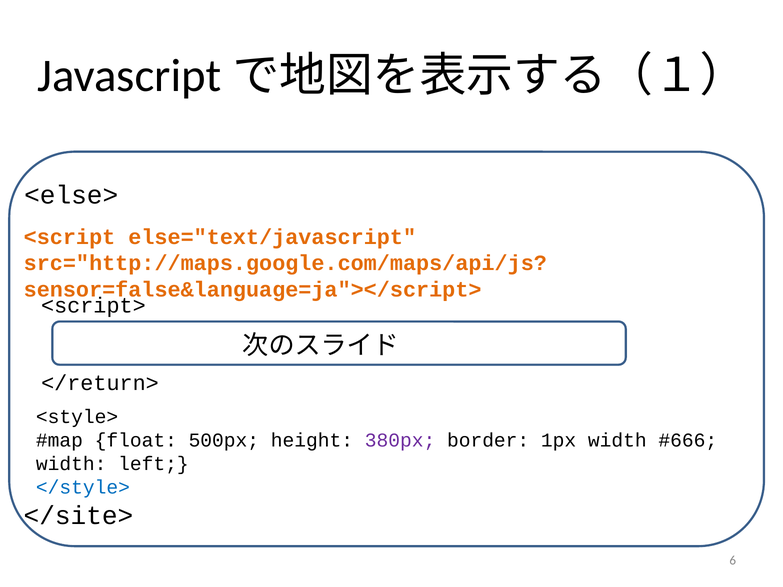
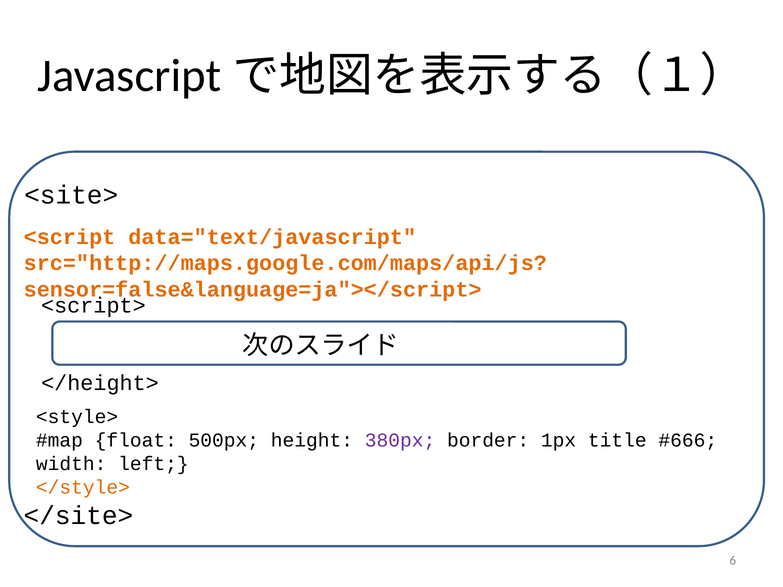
<else>: <else> -> <site> (71, 195)
else="text/javascript: else="text/javascript -> data="text/javascript (272, 237)
</return>: </return> -> </height> (100, 383)
1px width: width -> title (617, 441)
</style> colour: blue -> orange (83, 488)
